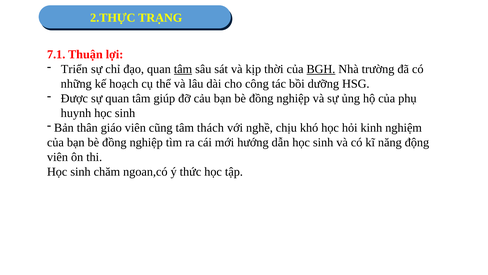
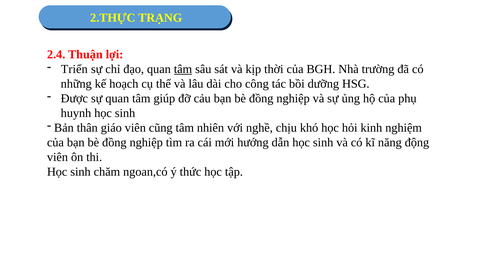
7.1: 7.1 -> 2.4 (56, 54)
BGH underline: present -> none (321, 69)
thách: thách -> nhiên (211, 128)
